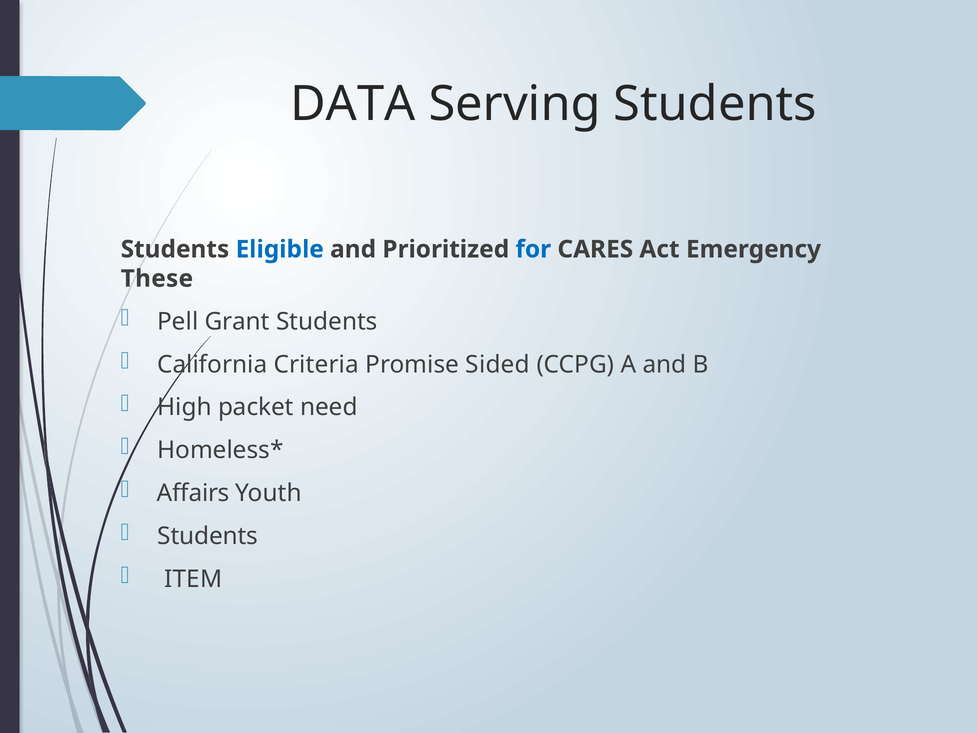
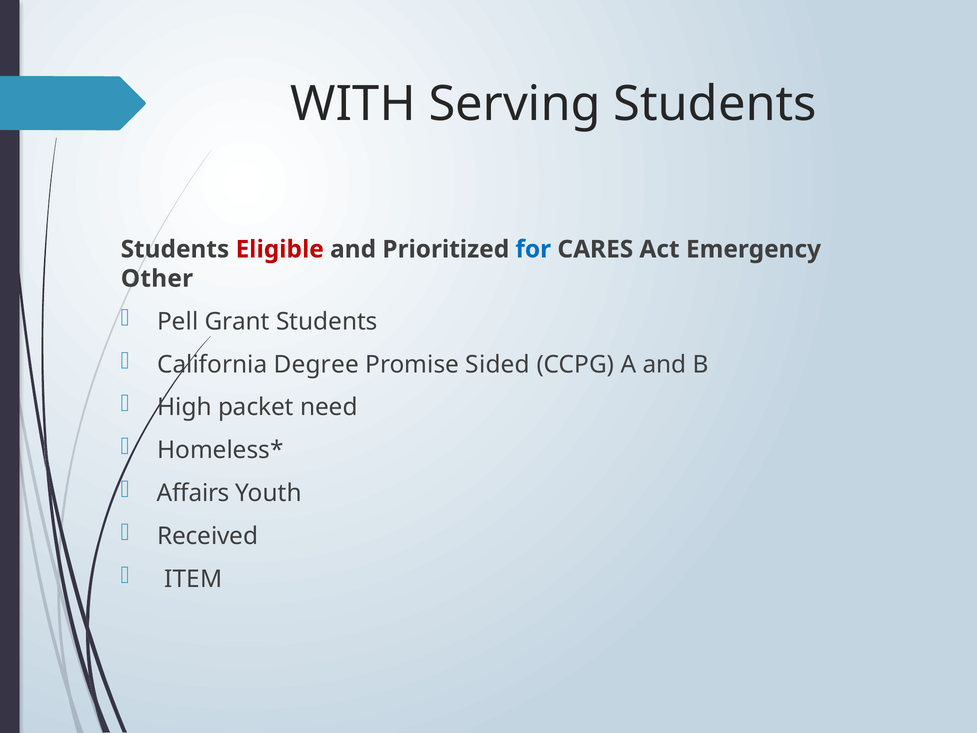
DATA: DATA -> WITH (353, 104)
Eligible colour: blue -> red (280, 249)
These: These -> Other (157, 279)
Criteria: Criteria -> Degree (316, 364)
Students: Students -> Received (208, 536)
